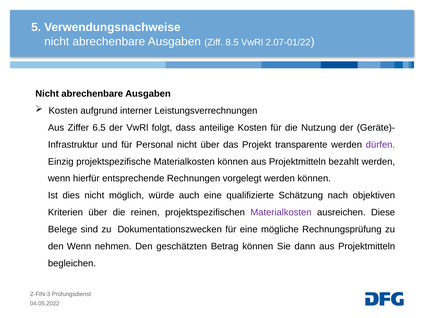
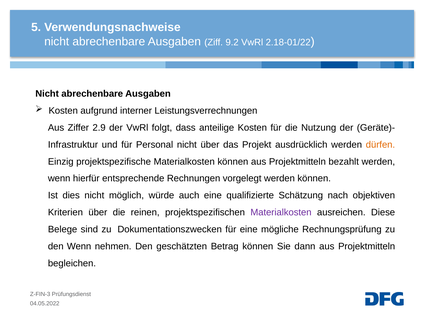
8.5: 8.5 -> 9.2 (232, 43)
2.07-01/22: 2.07-01/22 -> 2.18-01/22 (288, 43)
6.5: 6.5 -> 2.9 (99, 128)
transparente: transparente -> ausdrücklich (301, 145)
dürfen colour: purple -> orange (380, 145)
